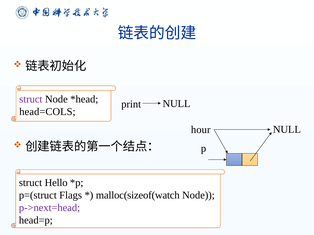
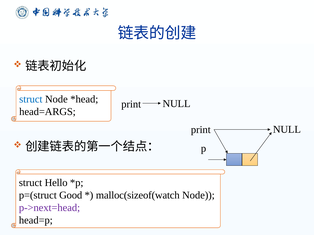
struct colour: purple -> blue (31, 99)
head=COLS: head=COLS -> head=ARGS (47, 112)
hour: hour -> print (201, 130)
Flags: Flags -> Good (71, 196)
